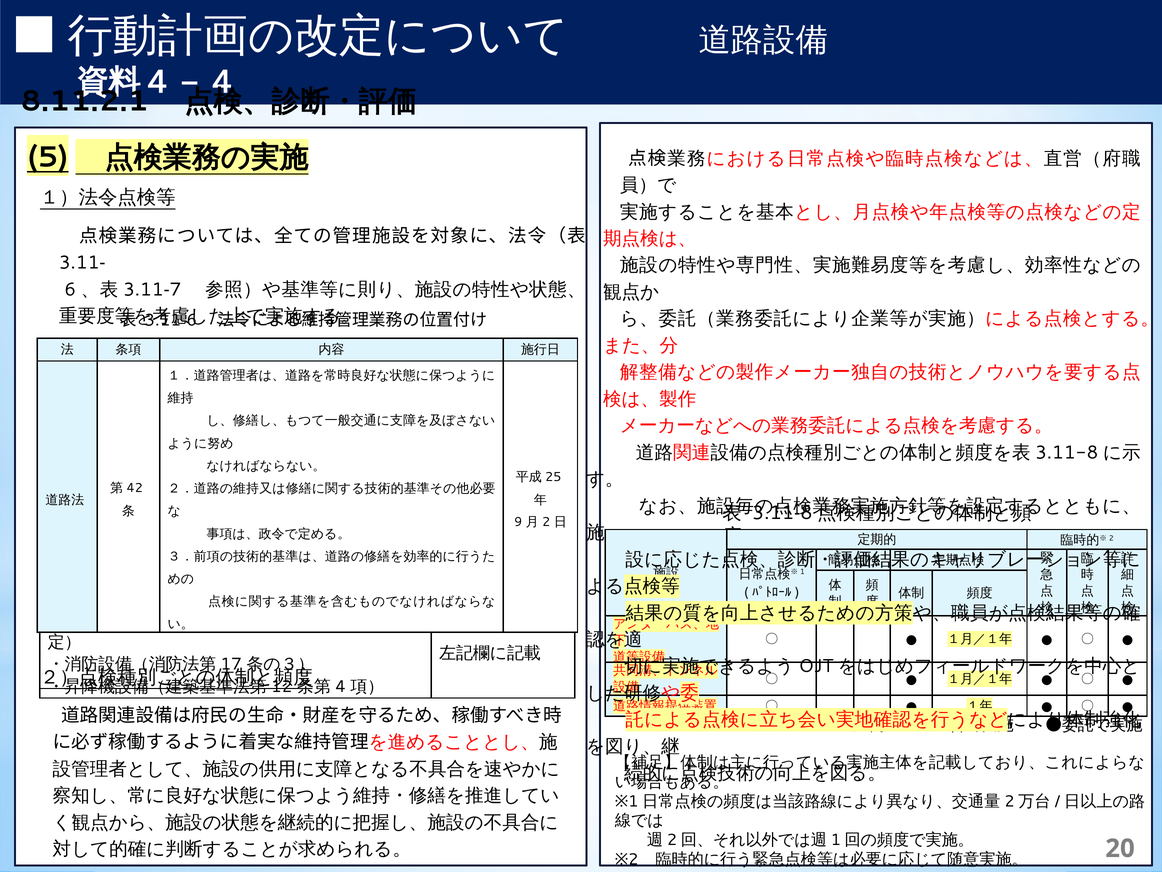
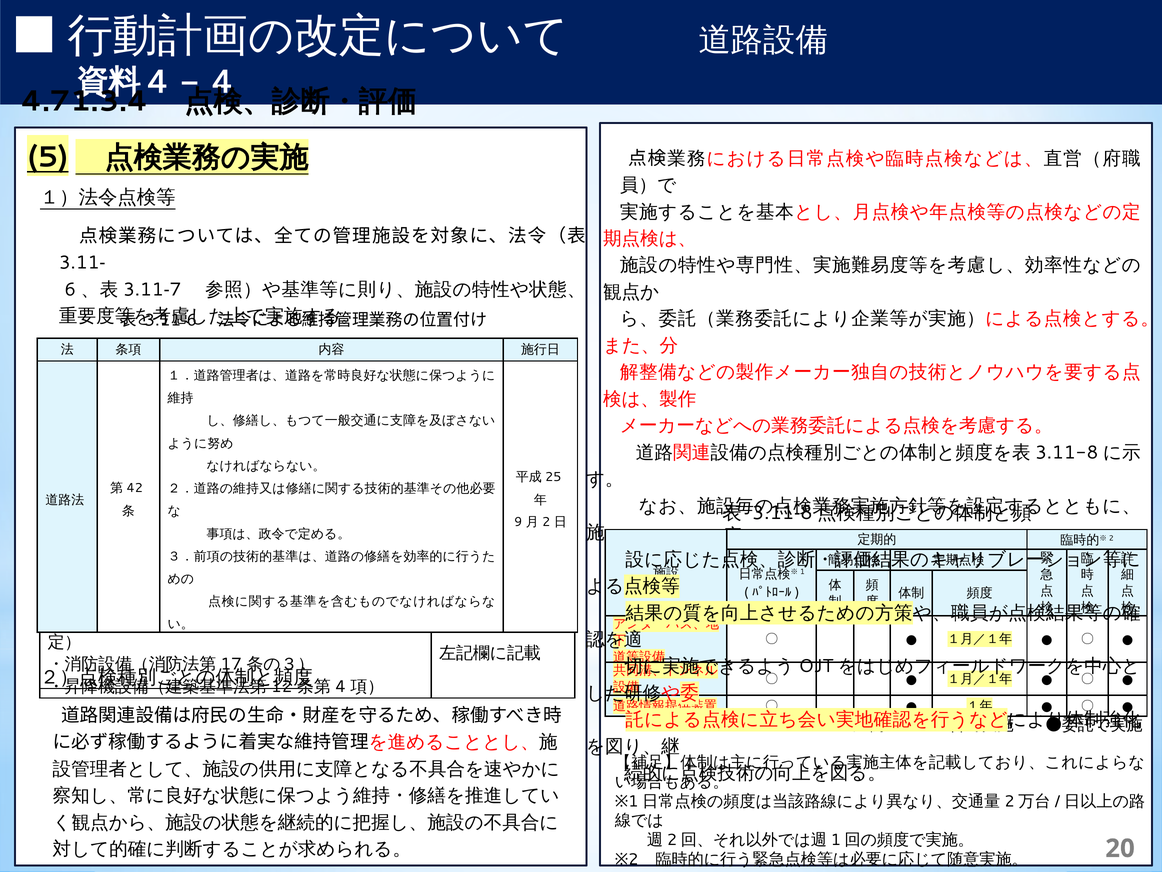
8.11.2.1: 8.11.2.1 -> 4.71.3.4 (85, 101)
